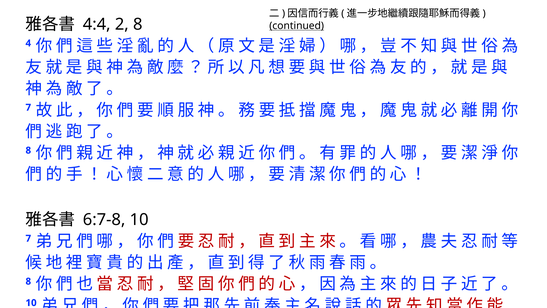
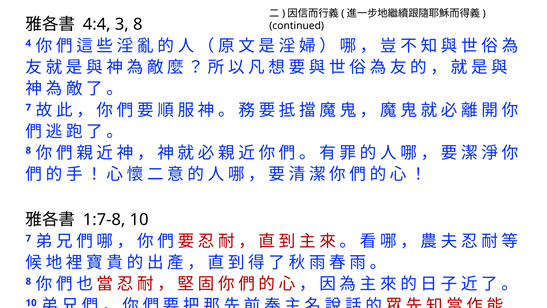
2: 2 -> 3 (122, 24)
continued underline: present -> none (297, 26)
6:7-8: 6:7-8 -> 1:7-8 (104, 220)
